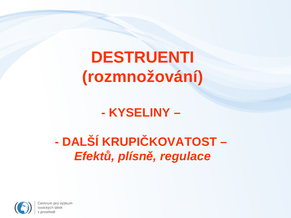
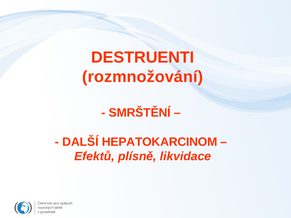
KYSELINY: KYSELINY -> SMRŠTĚNÍ (140, 113)
KRUPIČKOVATOST: KRUPIČKOVATOST -> HEPATOKARCINOM (160, 142)
regulace: regulace -> likvidace (185, 157)
